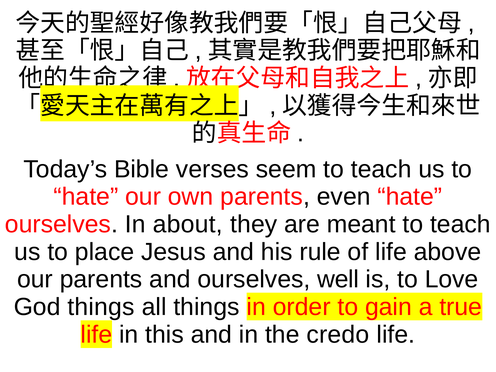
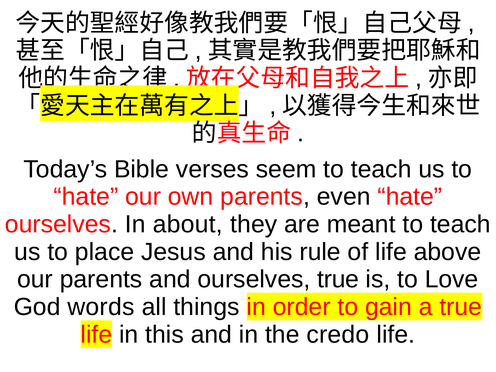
ourselves well: well -> true (338, 279)
God things: things -> words (101, 307)
